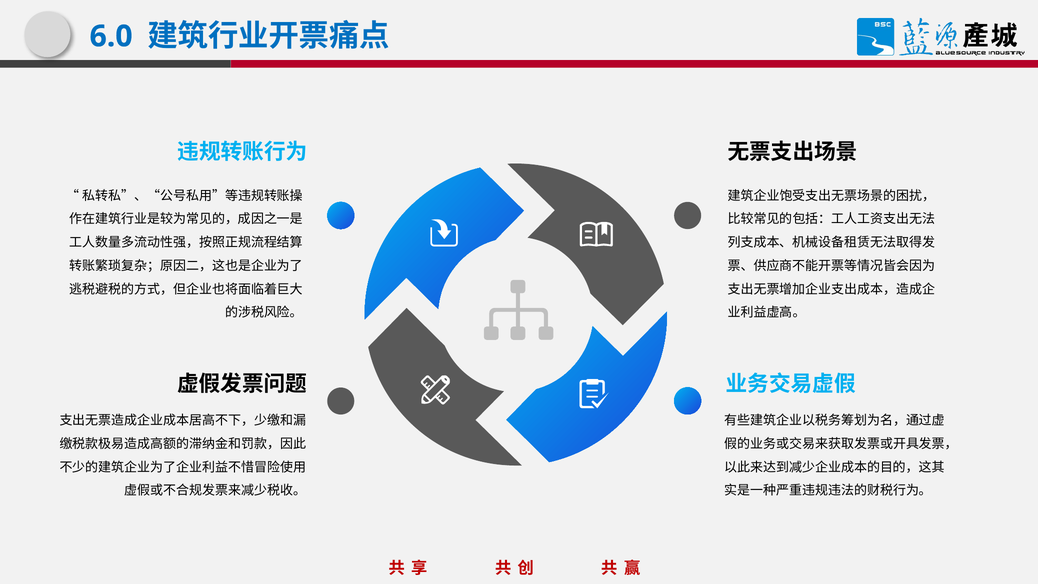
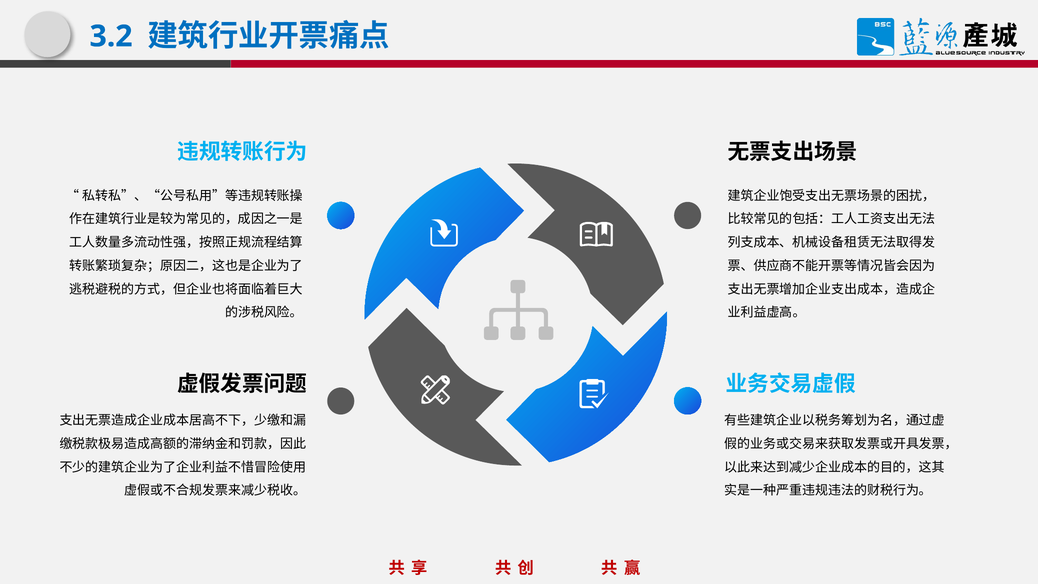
6.0: 6.0 -> 3.2 (111, 36)
